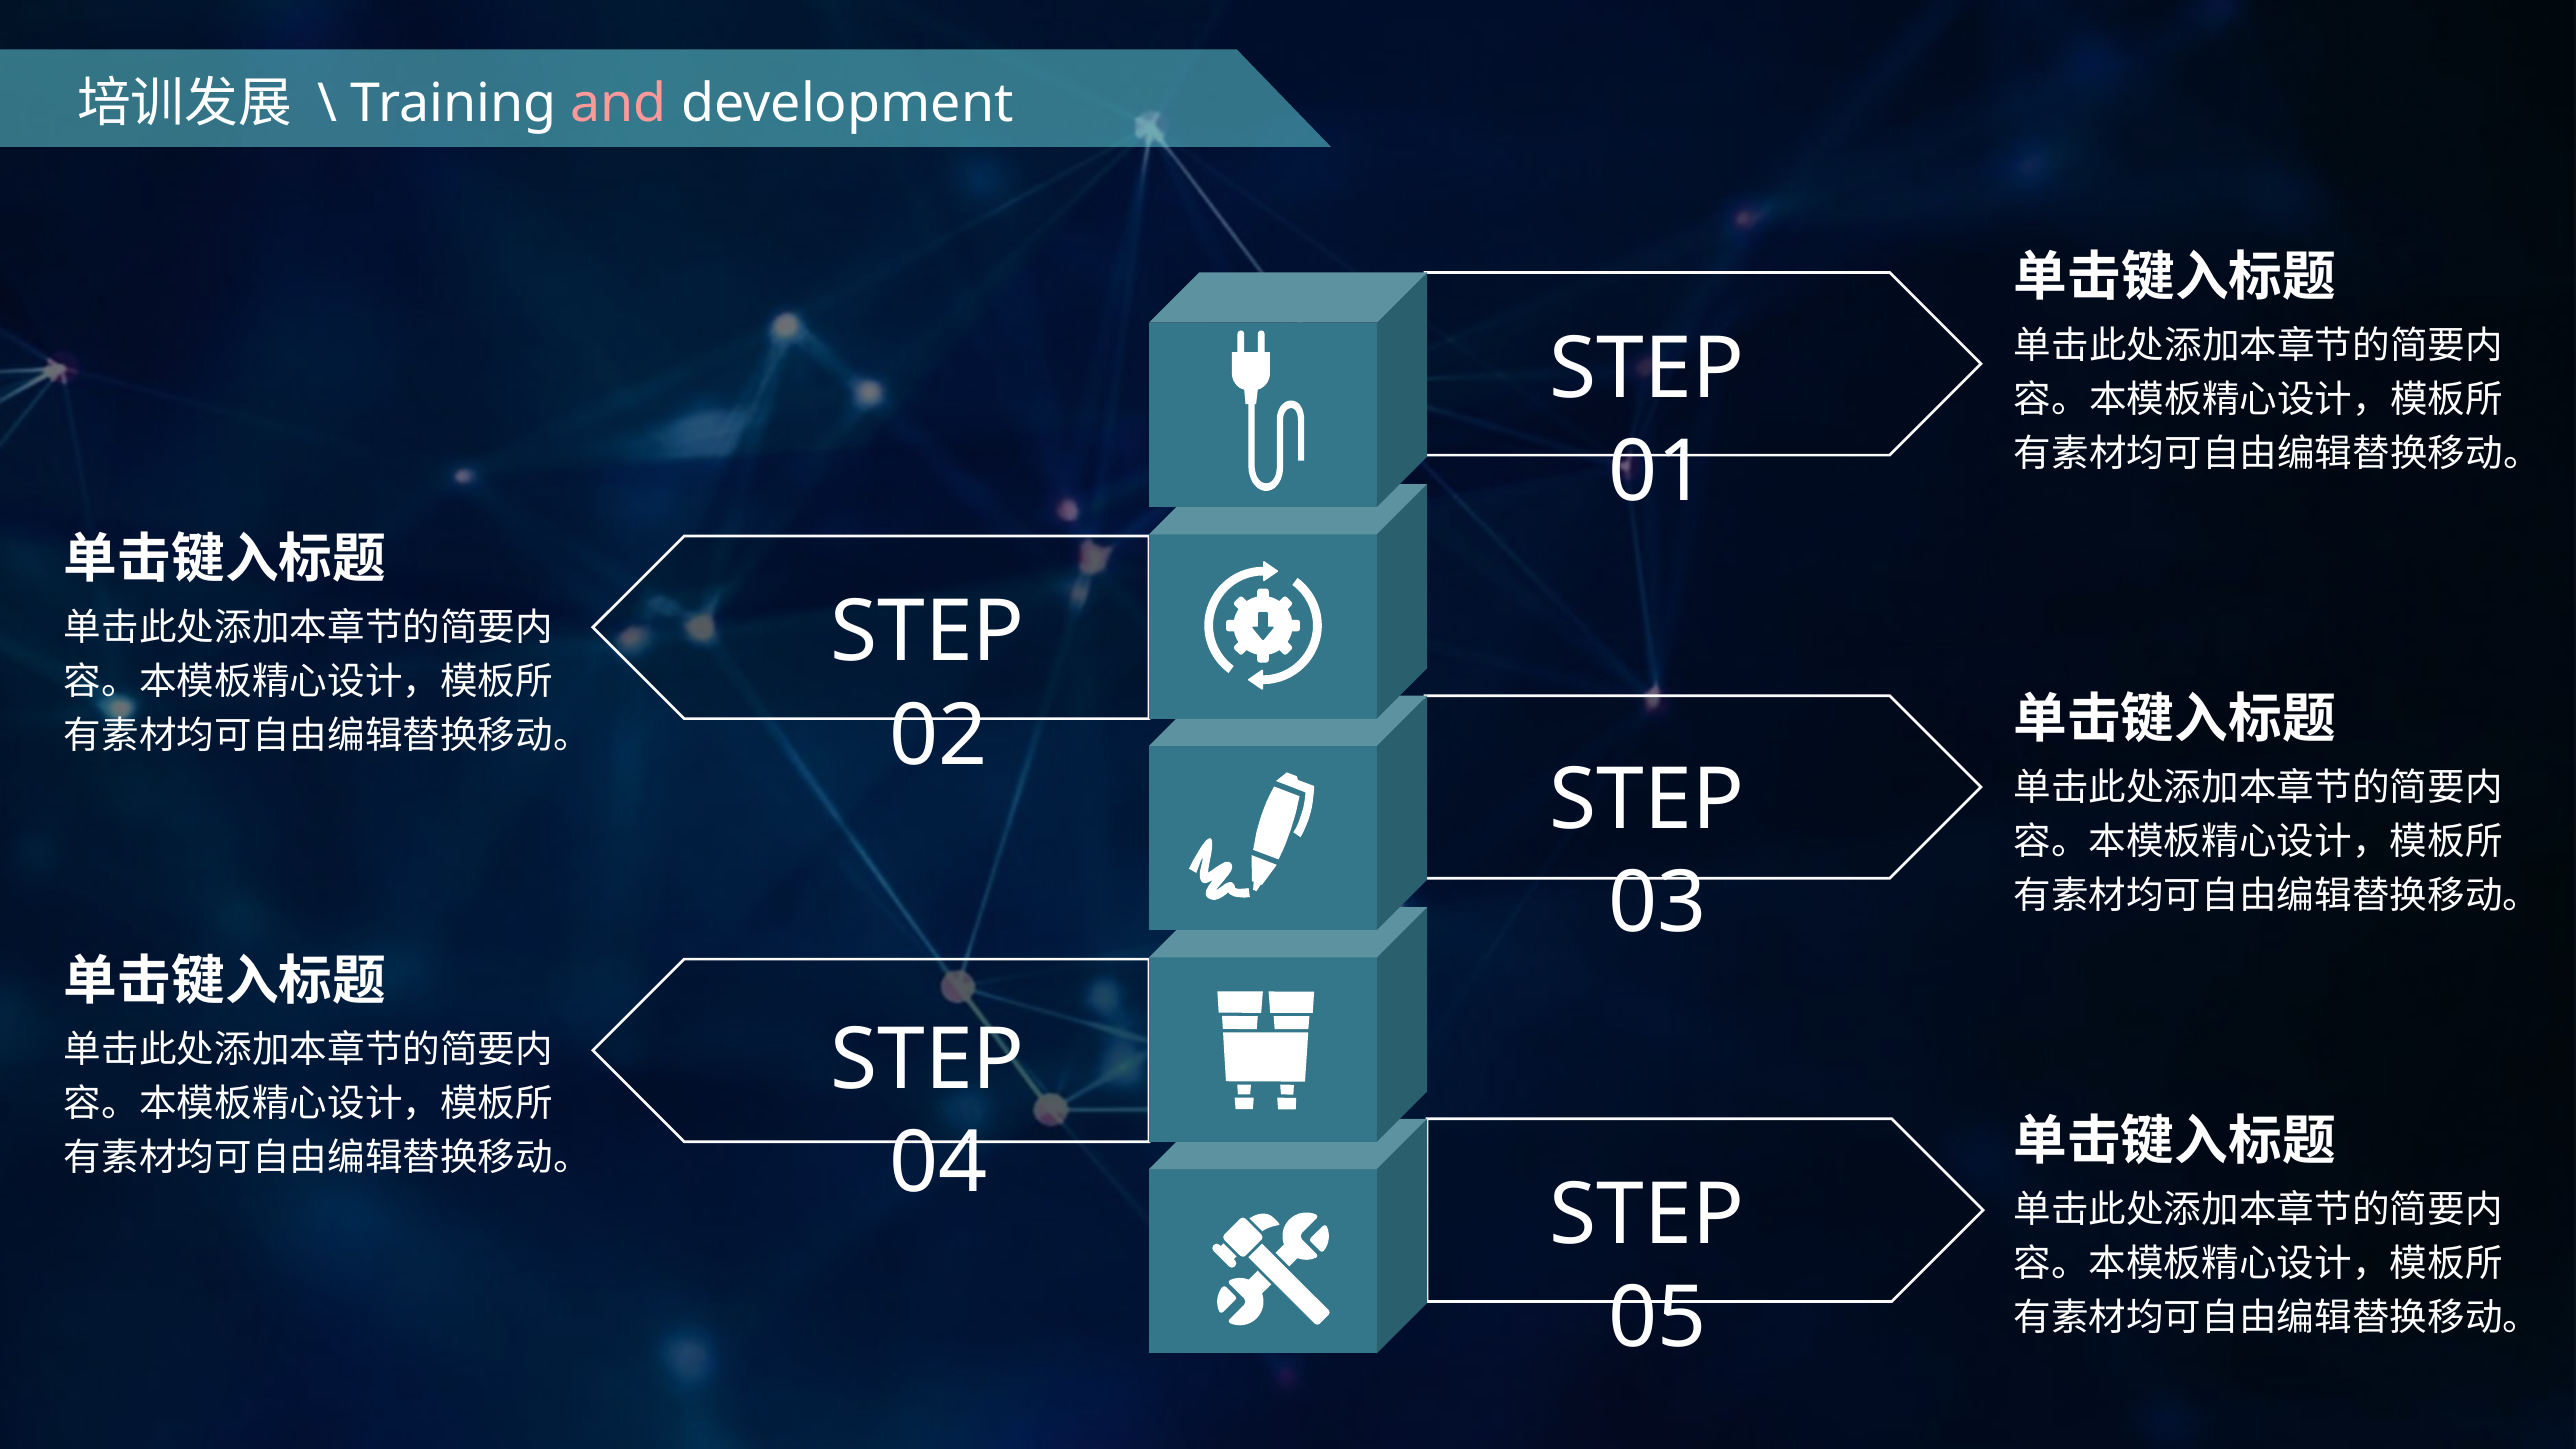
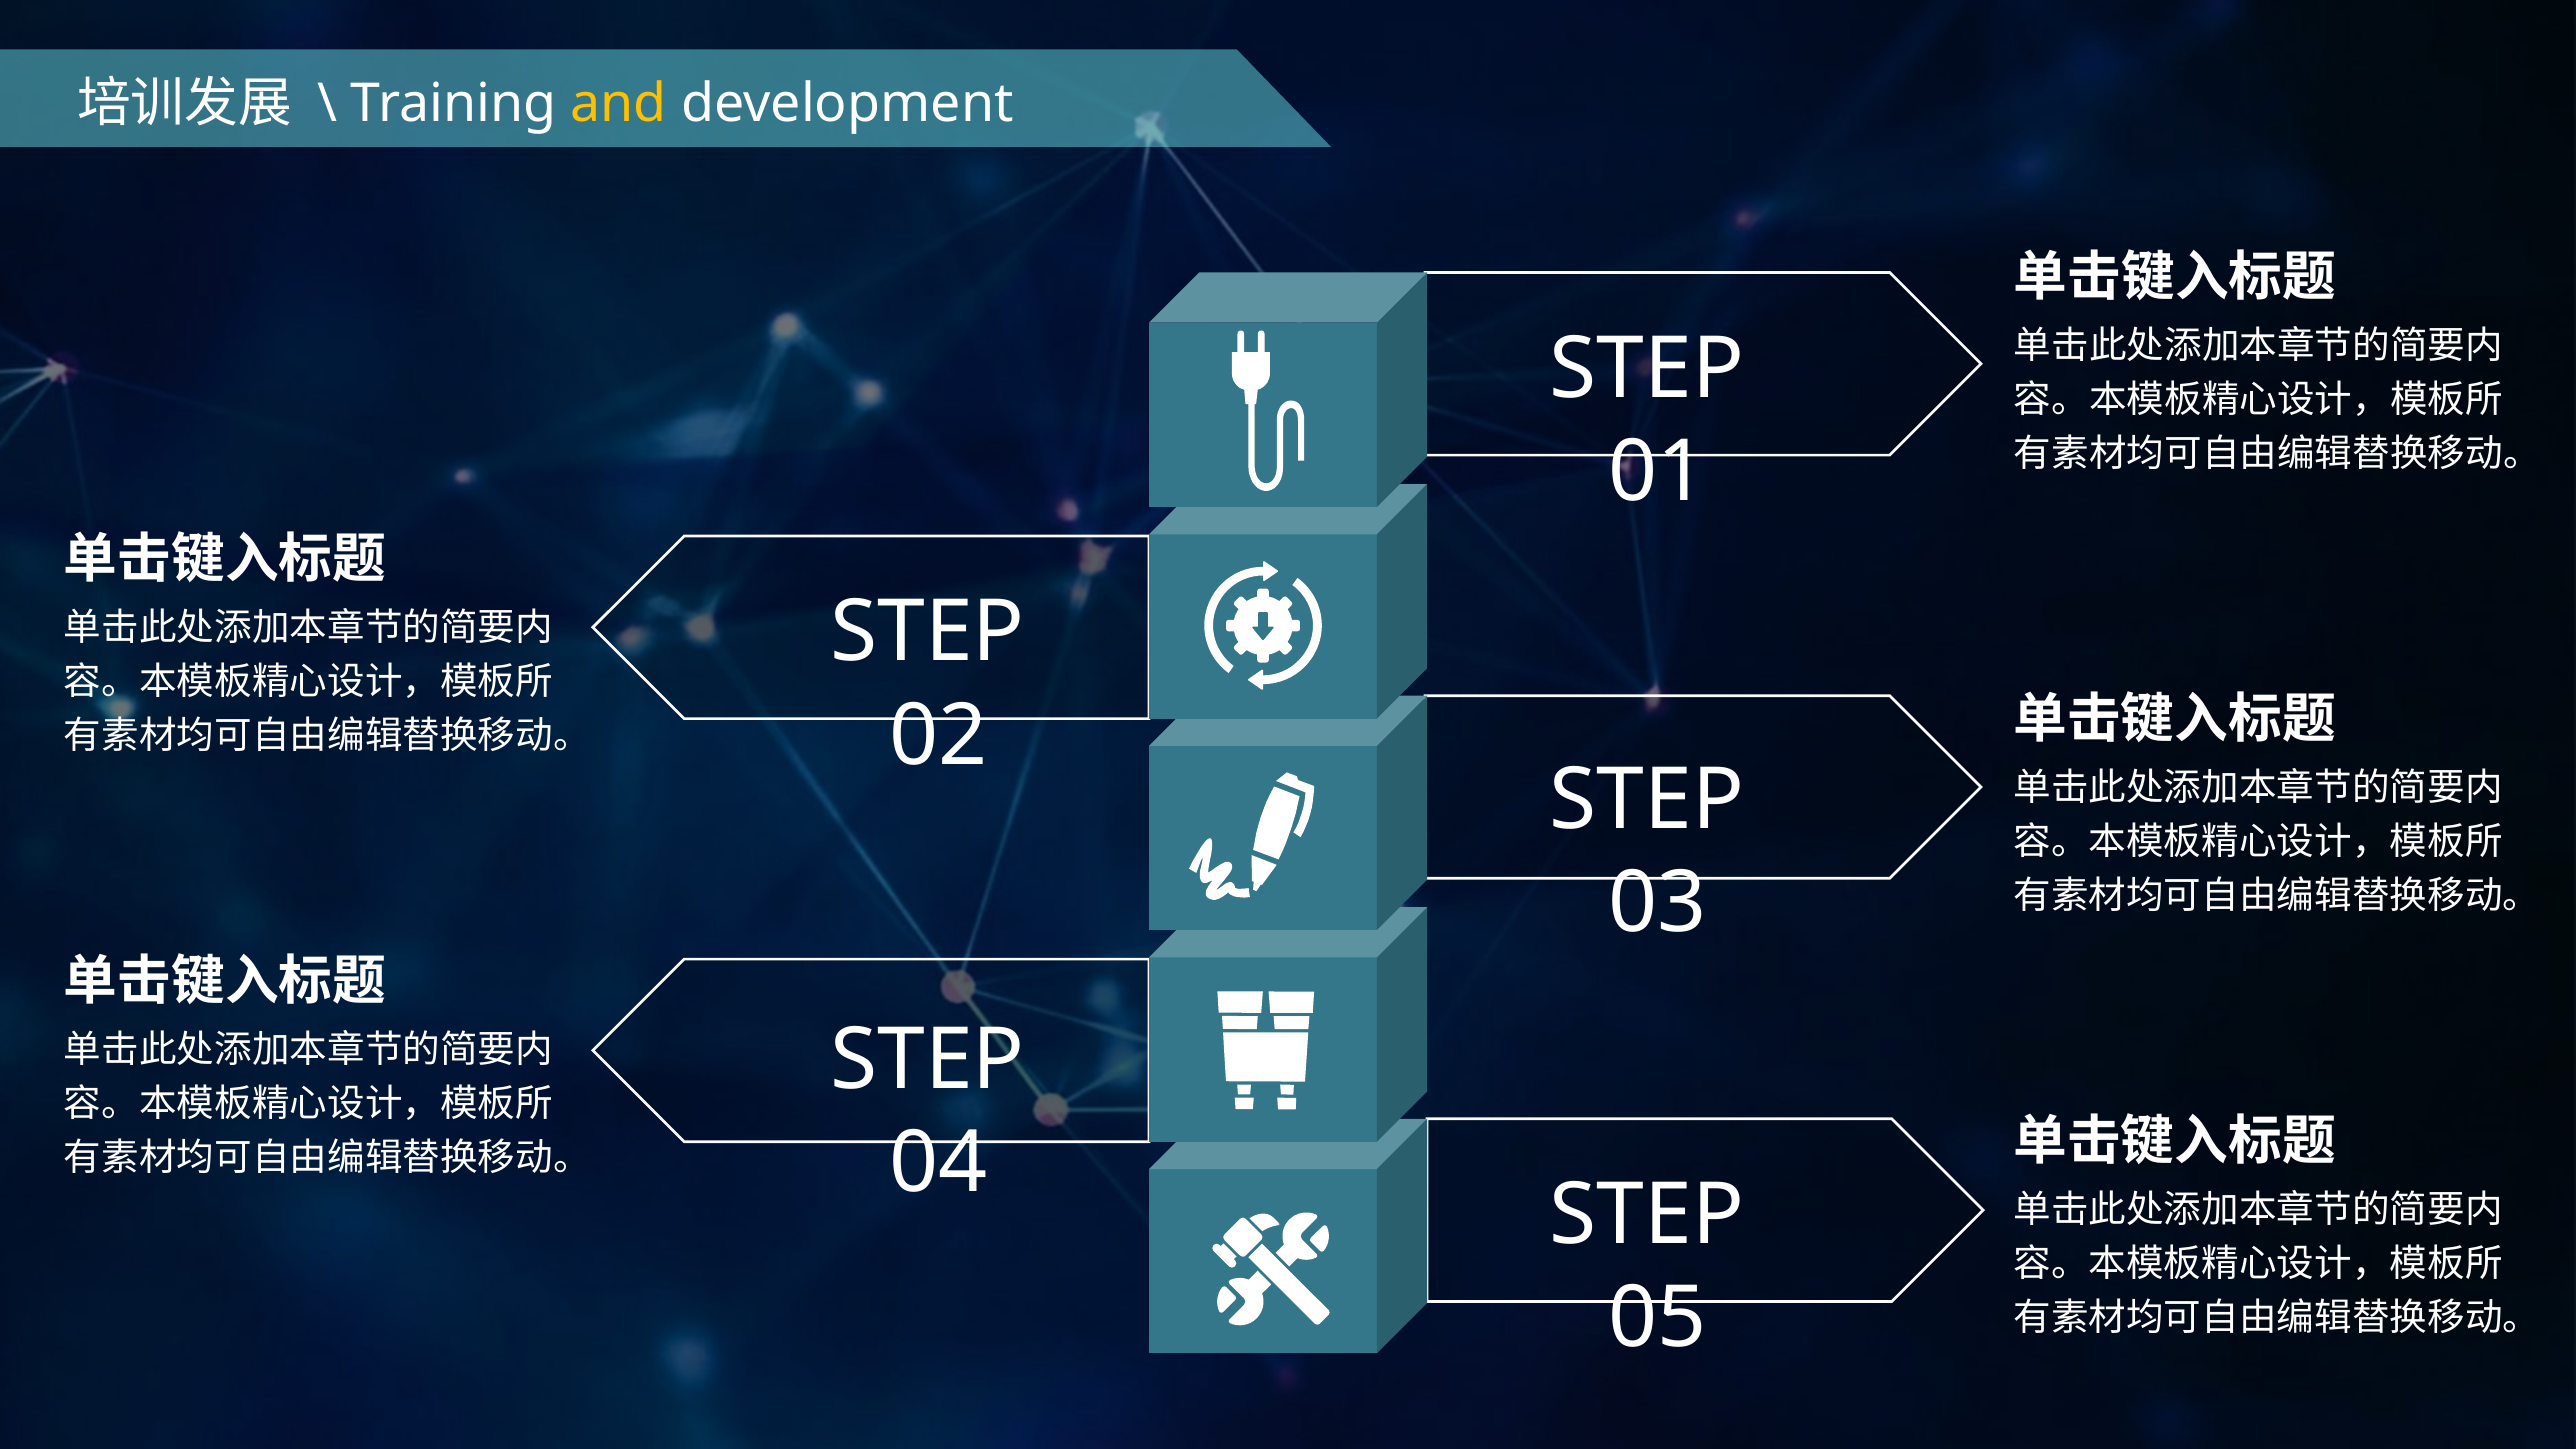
and colour: pink -> yellow (619, 104)
